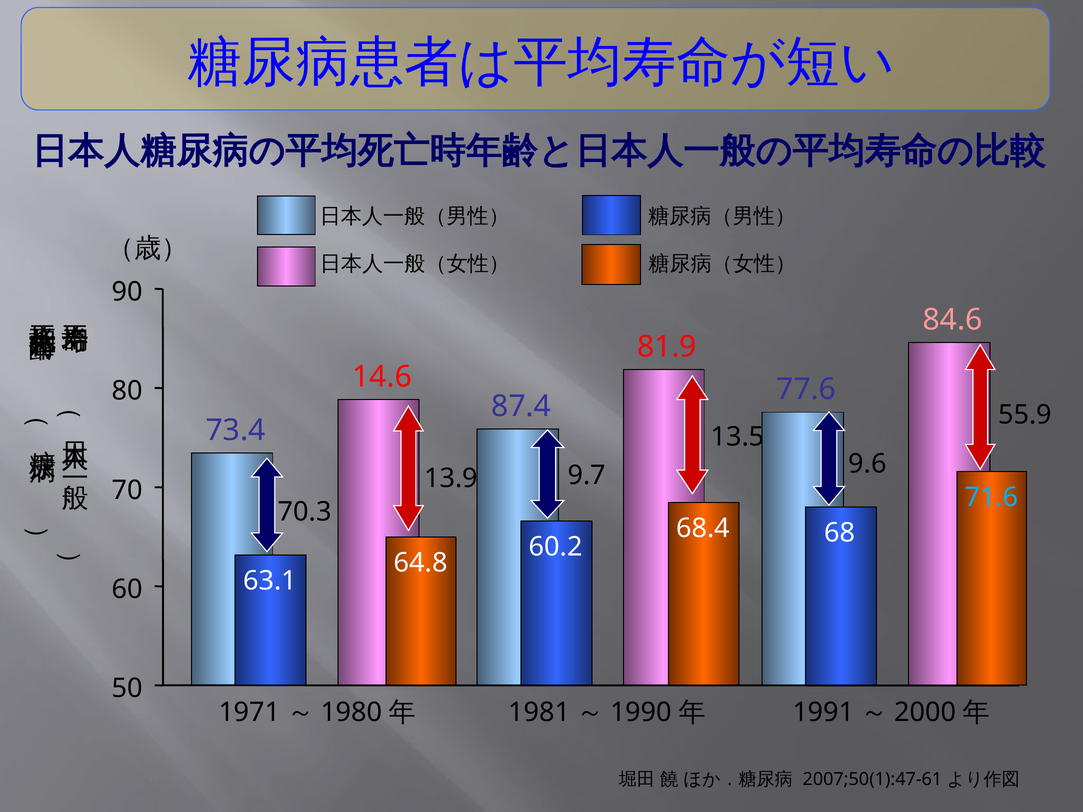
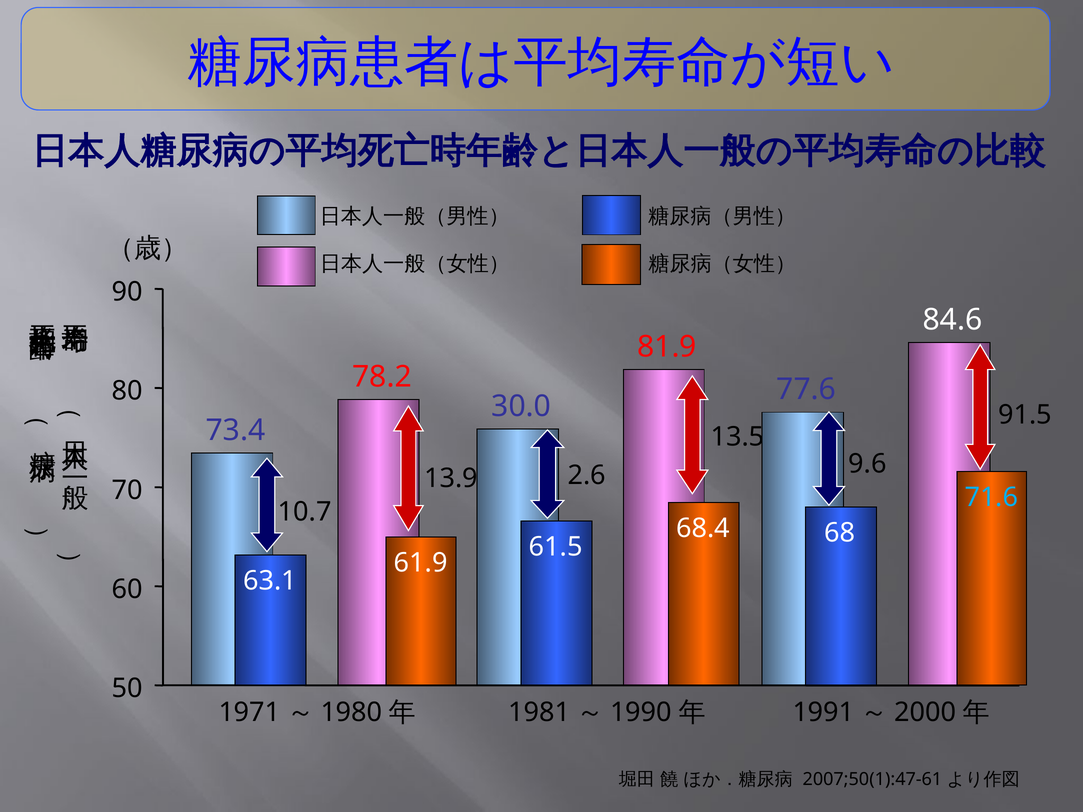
84.6 colour: pink -> white (952, 320)
14.6: 14.6 -> 78.2 (382, 377)
87.4: 87.4 -> 30.0 (521, 407)
55.9: 55.9 -> 91.5 (1025, 415)
9.7: 9.7 -> 2.6 (587, 475)
70.3: 70.3 -> 10.7 (305, 512)
60.2: 60.2 -> 61.5 (556, 547)
64.8: 64.8 -> 61.9 (421, 563)
